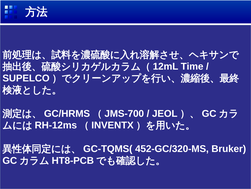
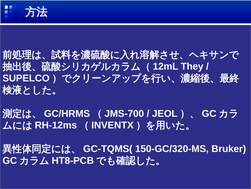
Time: Time -> They (192, 66)
452-GC/320-MS: 452-GC/320-MS -> 150-GC/320-MS (172, 148)
